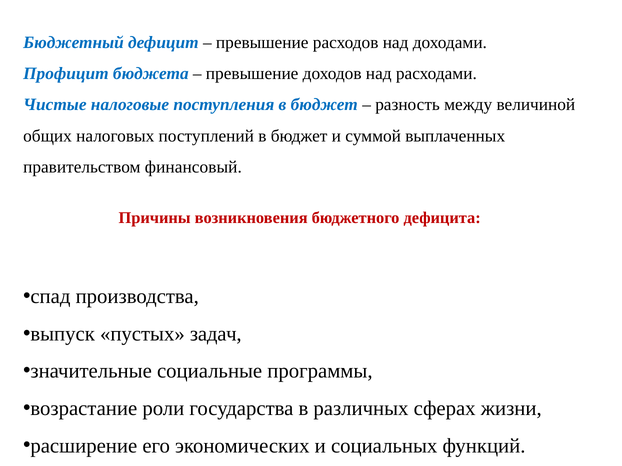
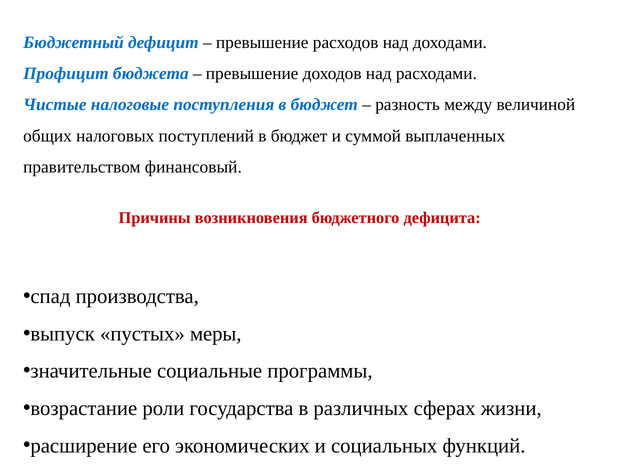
задач: задач -> меры (216, 334)
